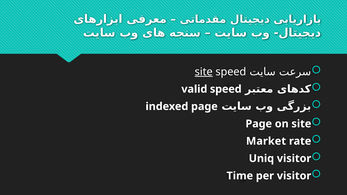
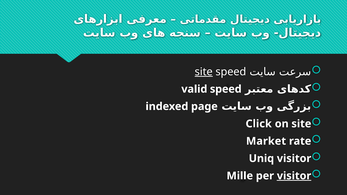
Page: Page -> Click (259, 124)
Time: Time -> Mille (240, 176)
visitor underline: none -> present (294, 176)
